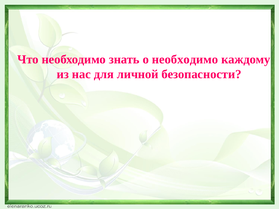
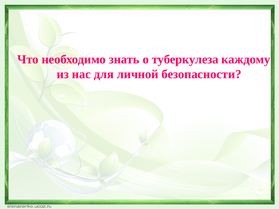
о необходимо: необходимо -> туберкулеза (185, 59)
